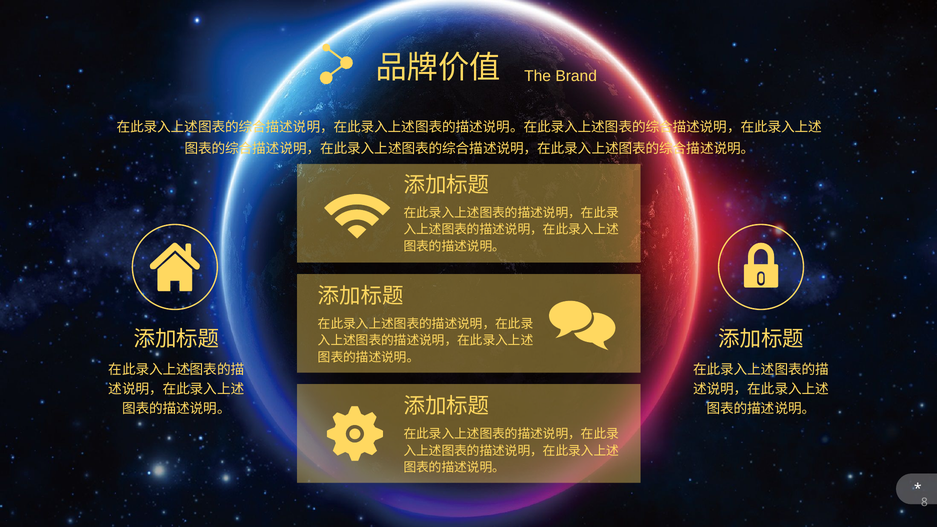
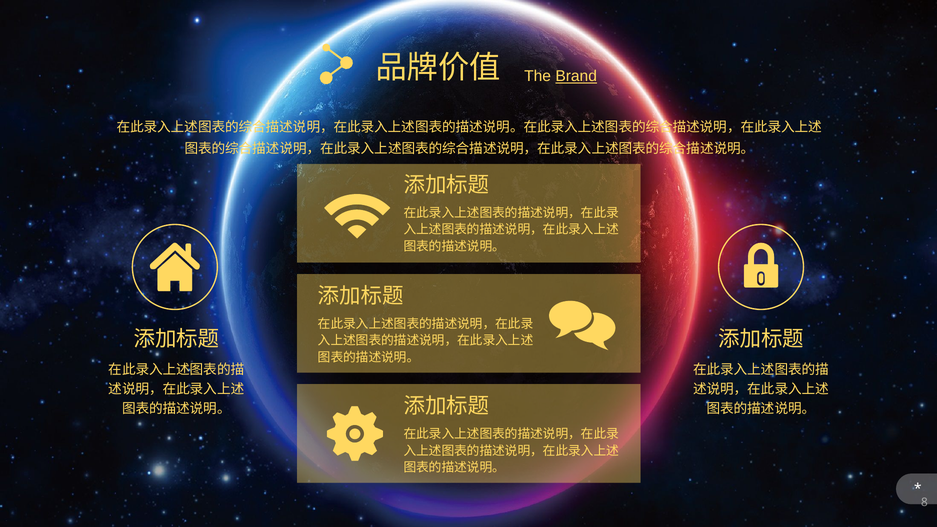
Brand underline: none -> present (576, 76)
